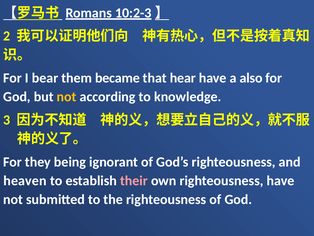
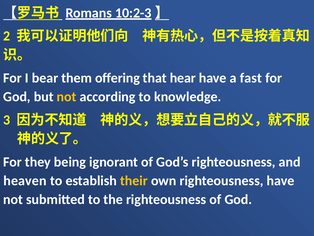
became: became -> offering (117, 78)
also: also -> fast (251, 78)
their colour: pink -> yellow (134, 180)
